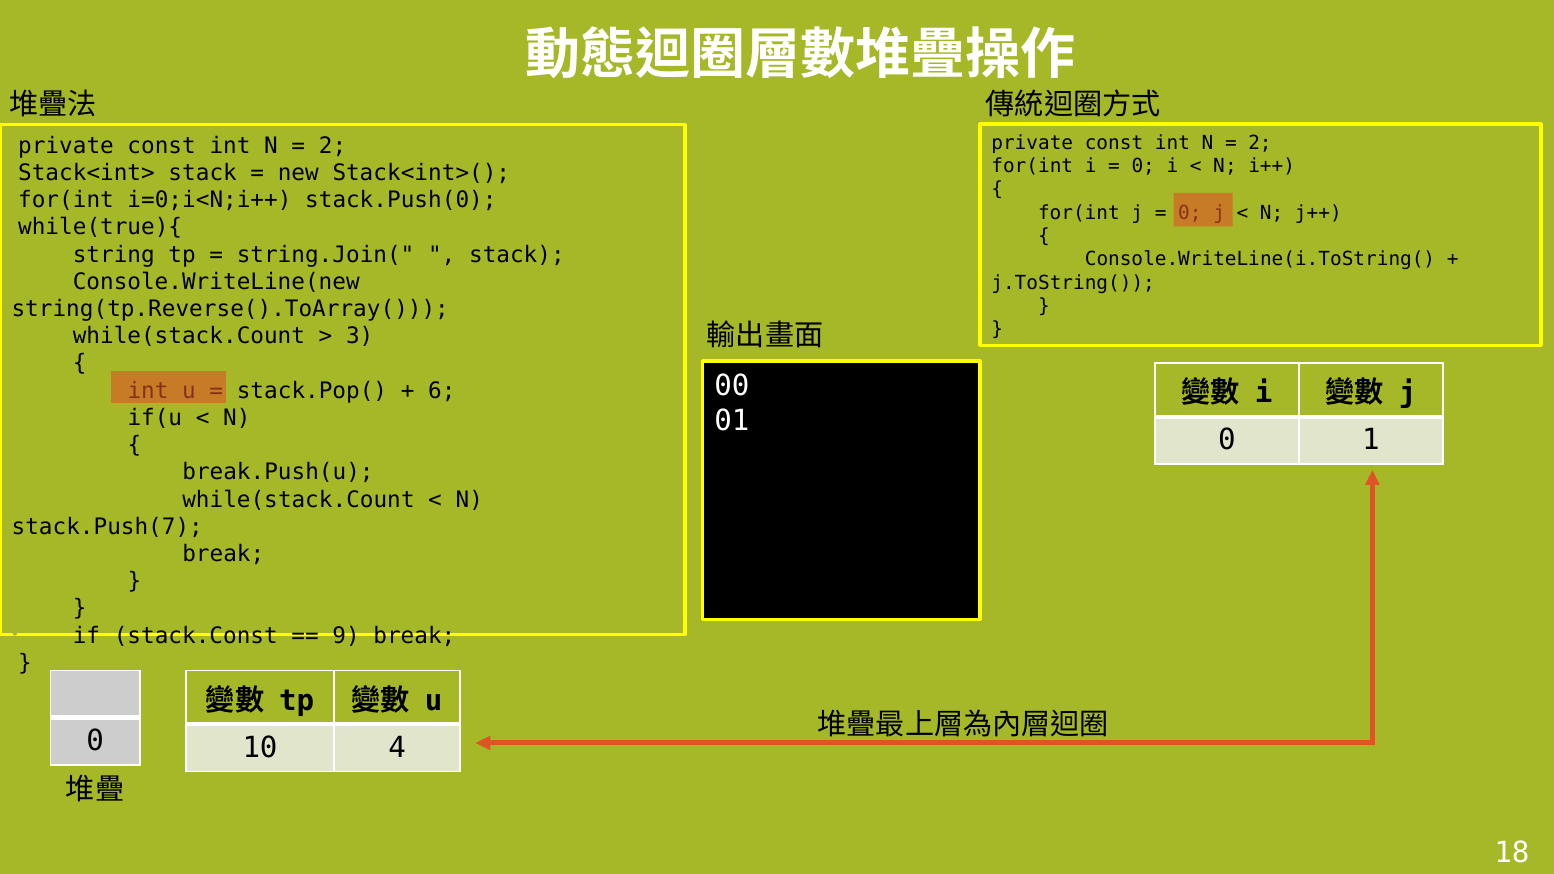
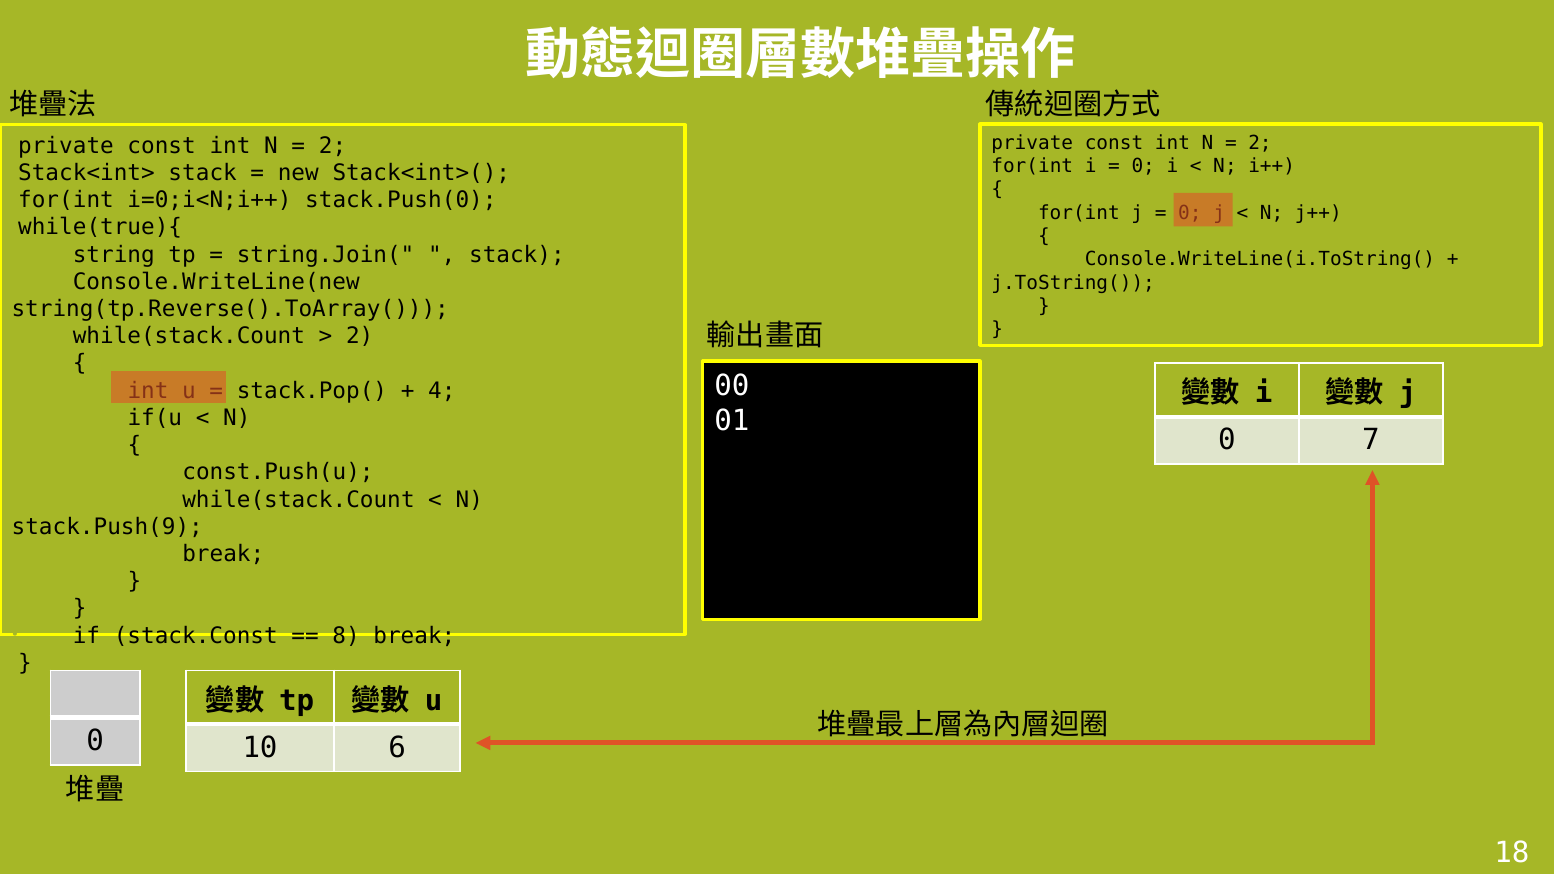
3: 3 -> 2 (360, 336)
6: 6 -> 4 (442, 391)
1: 1 -> 7 (1371, 440)
break.Push(u: break.Push(u -> const.Push(u (278, 472)
stack.Push(7: stack.Push(7 -> stack.Push(9 (107, 527)
9: 9 -> 8 (346, 636)
4: 4 -> 6 (397, 748)
